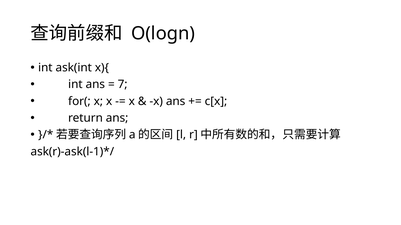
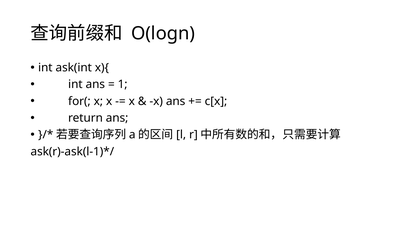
7: 7 -> 1 (123, 85)
